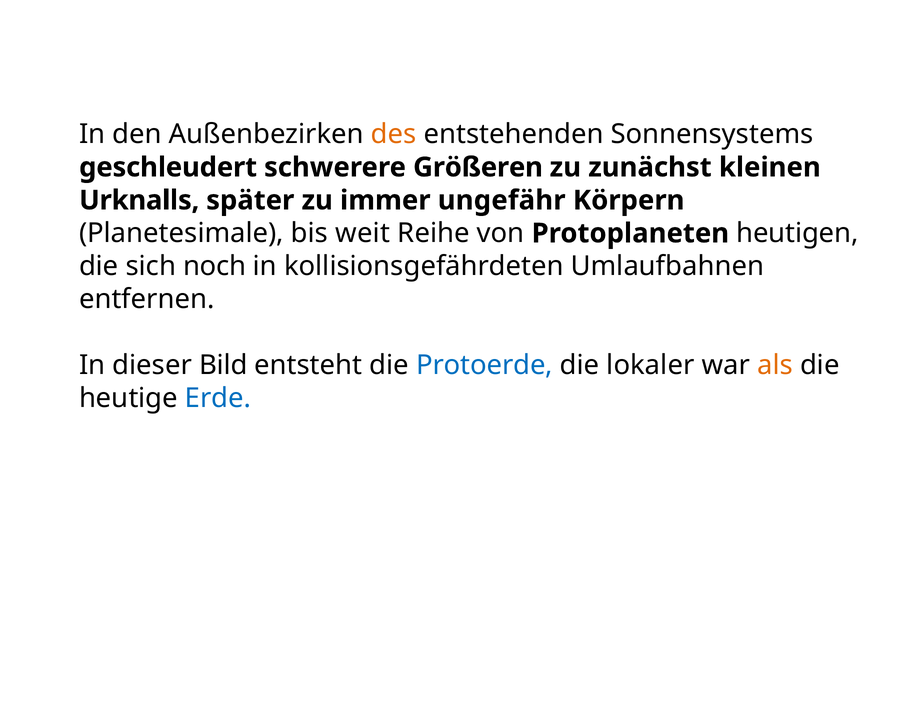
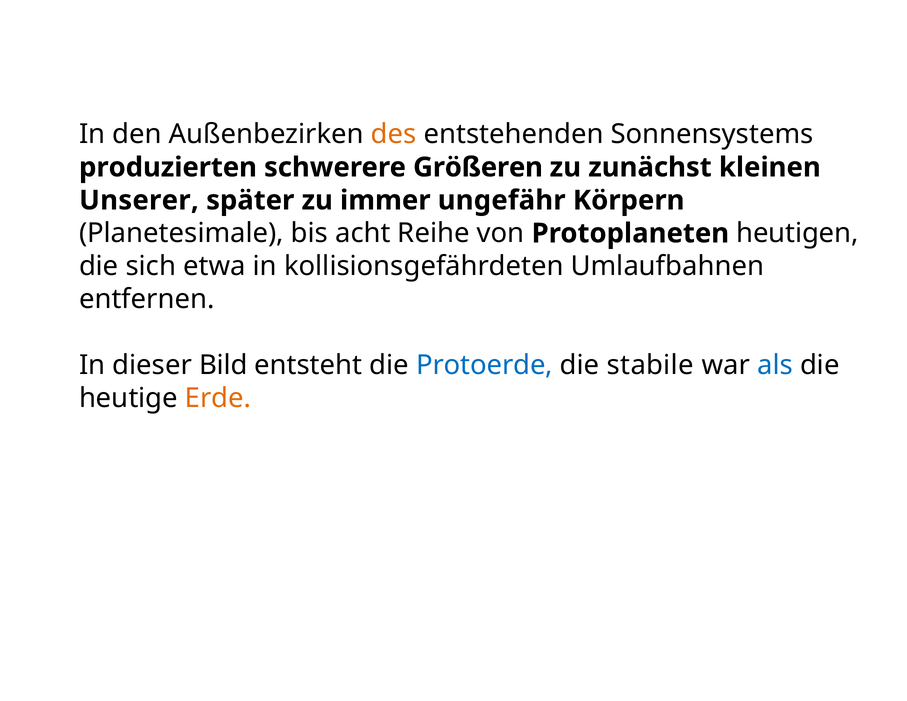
geschleudert: geschleudert -> produzierten (168, 167)
Urknalls: Urknalls -> Unserer (139, 200)
weit: weit -> acht (363, 233)
noch: noch -> etwa (214, 266)
lokaler: lokaler -> stabile (650, 365)
als colour: orange -> blue (775, 365)
Erde colour: blue -> orange (218, 398)
